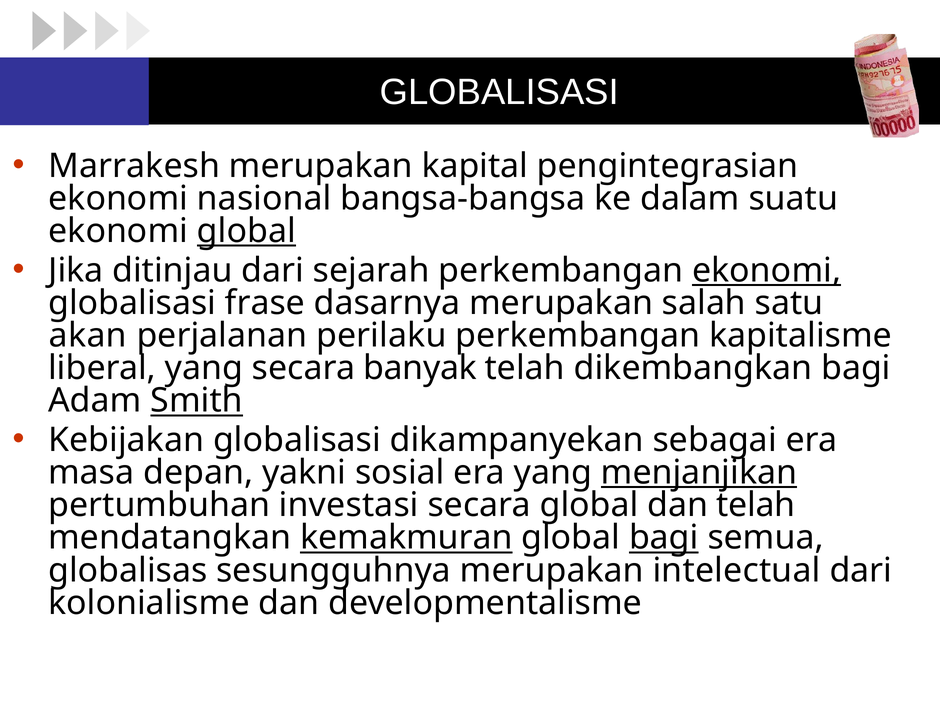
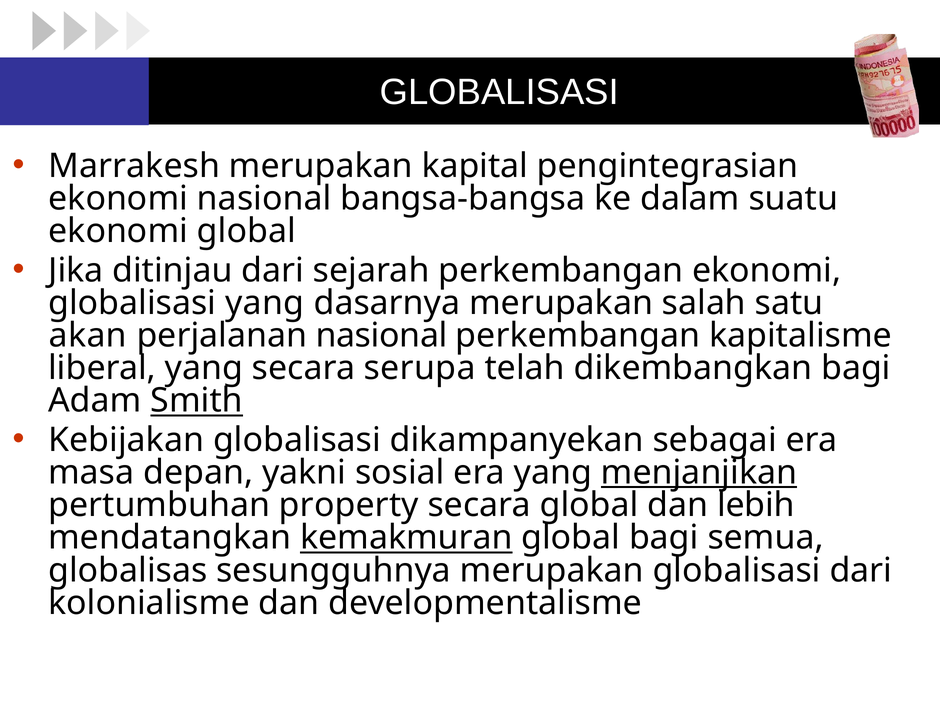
global underline: present -> none (246, 231)
ekonomi underline: present -> none (767, 270)
globalisasi frase: frase -> yang (265, 303)
perjalanan perilaku: perilaku -> nasional (381, 336)
banyak: banyak -> serupa (420, 368)
investasi: investasi -> property (349, 505)
dan telah: telah -> lebih (756, 505)
bagi underline: present -> none (664, 538)
merupakan intelectual: intelectual -> globalisasi (737, 570)
